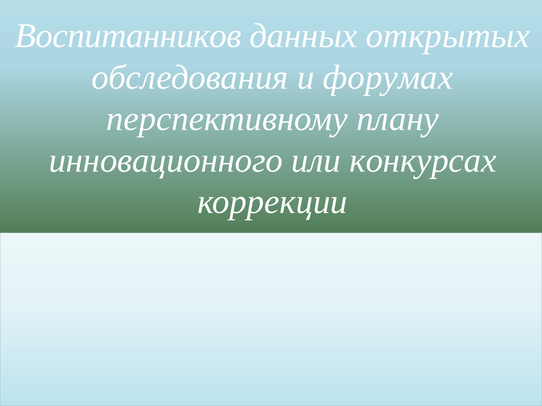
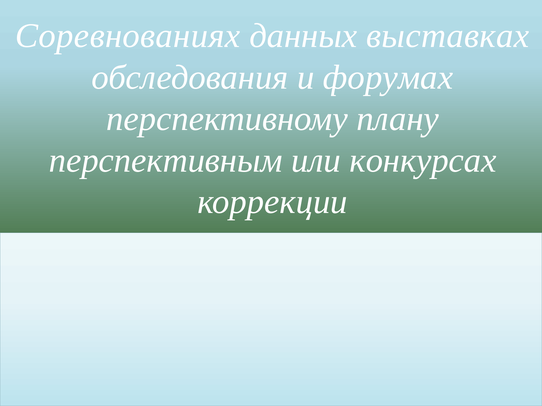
Воспитанников: Воспитанников -> Соревнованиях (128, 36)
открытых: открытых -> выставках (448, 36)
инновационного: инновационного -> перспективным (166, 161)
